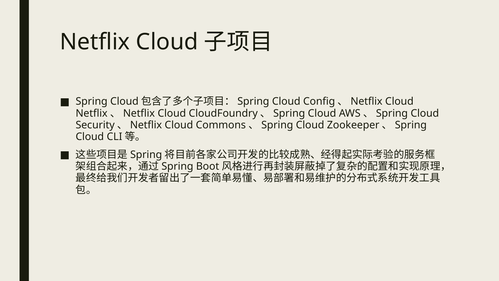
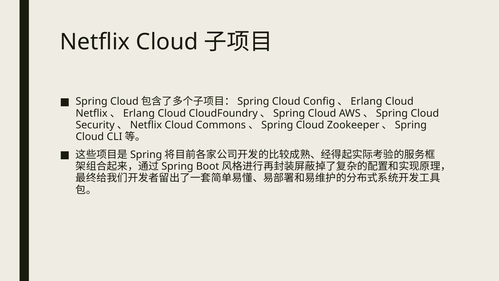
Netflix: Netflix -> Erlang (366, 101)
Netflix: Netflix -> Erlang (139, 113)
